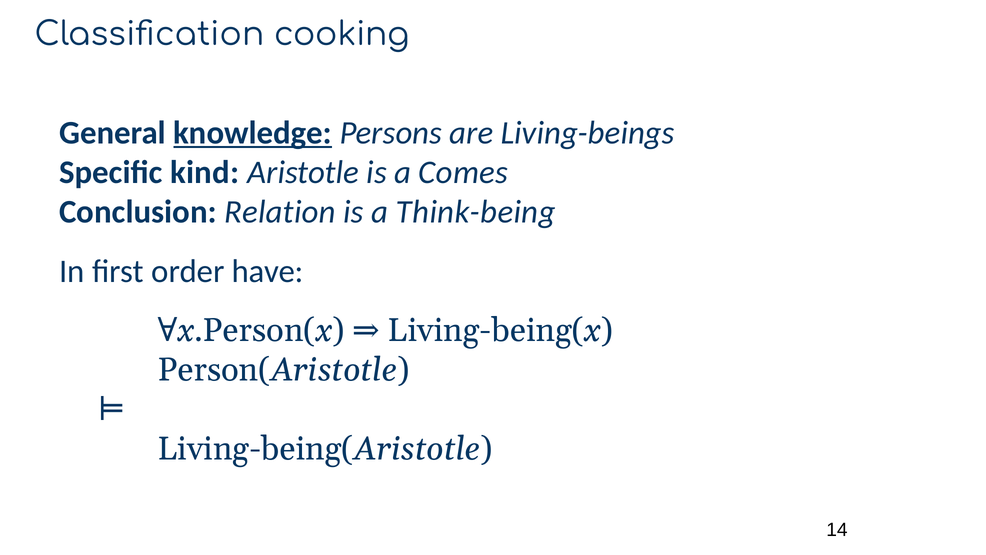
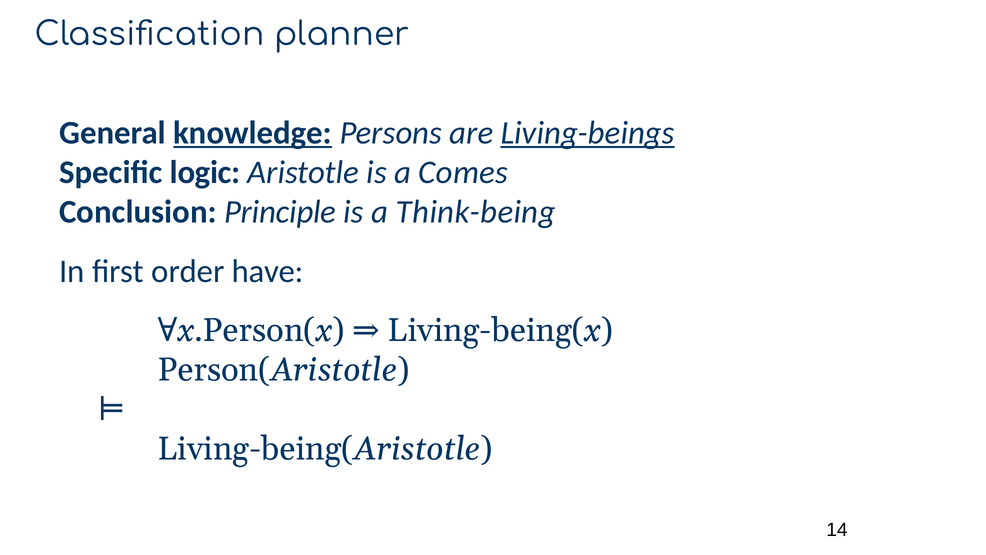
cooking: cooking -> planner (342, 35)
Living-beings underline: none -> present (588, 133)
kind: kind -> logic (205, 172)
Relation: Relation -> Principle (280, 212)
